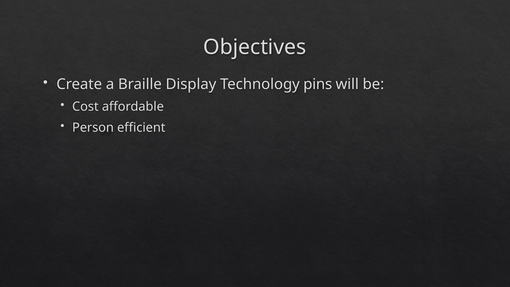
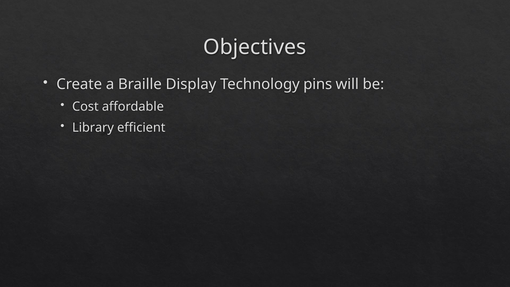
Person: Person -> Library (93, 128)
